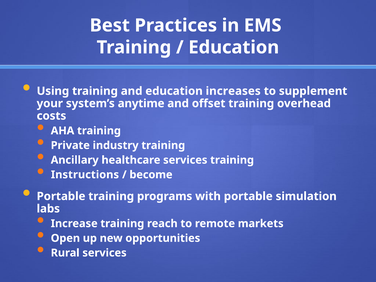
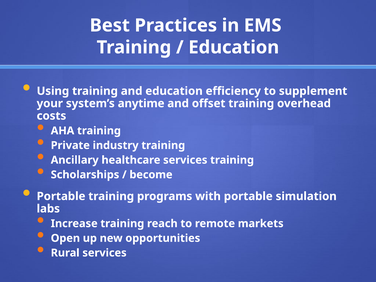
increases: increases -> efficiency (233, 91)
Instructions: Instructions -> Scholarships (85, 175)
